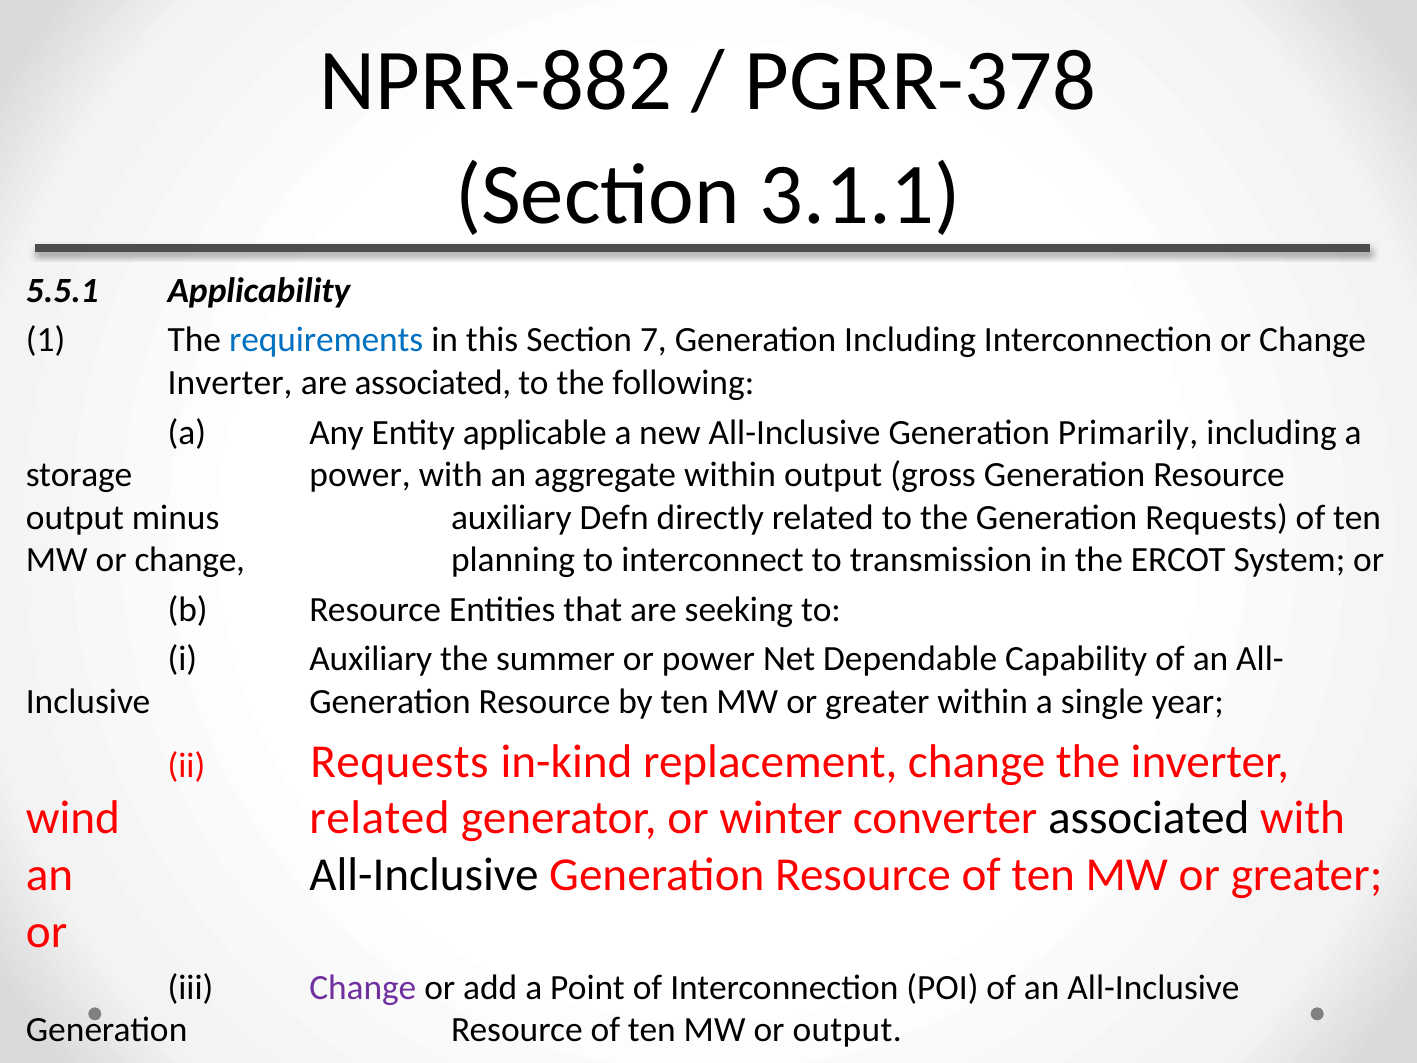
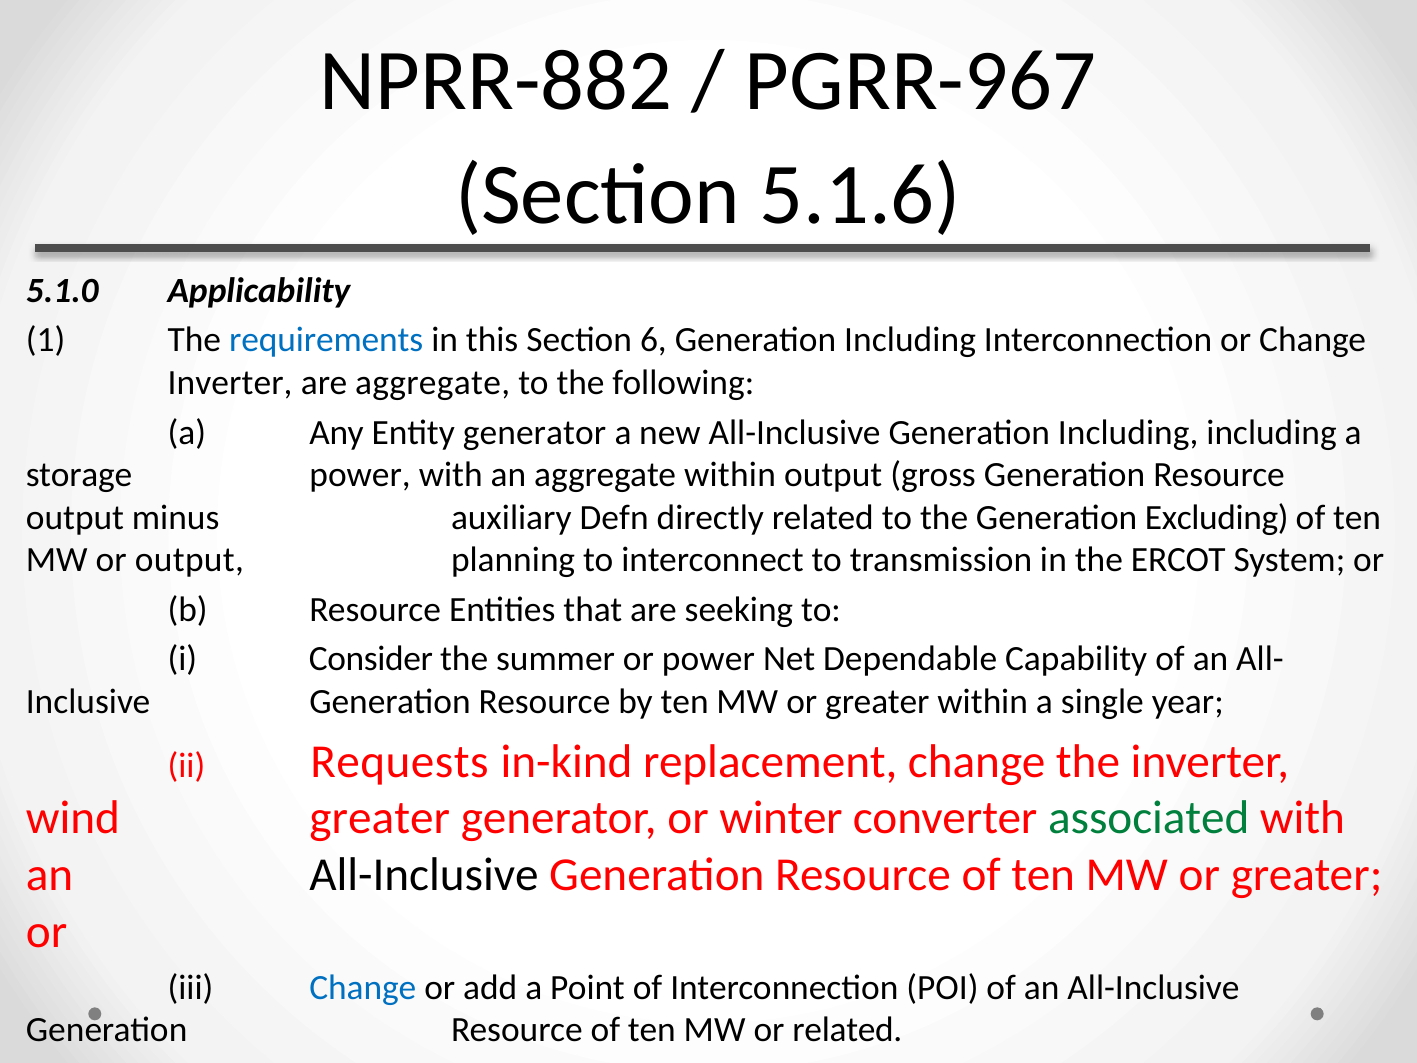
PGRR-378: PGRR-378 -> PGRR-967 (920, 81)
3.1.1: 3.1.1 -> 5.1.6 (860, 195)
5.5.1: 5.5.1 -> 5.1.0 (62, 291)
7: 7 -> 6 (653, 340)
are associated: associated -> aggregate (433, 383)
Entity applicable: applicable -> generator (535, 432)
All-Inclusive Generation Primarily: Primarily -> Including (1128, 432)
Generation Requests: Requests -> Excluding (1217, 517)
MW or change: change -> output (189, 560)
i Auxiliary: Auxiliary -> Consider (371, 659)
wind related: related -> greater (380, 818)
associated colour: black -> green (1149, 818)
Change colour: purple -> blue (363, 987)
or output: output -> related (847, 1030)
